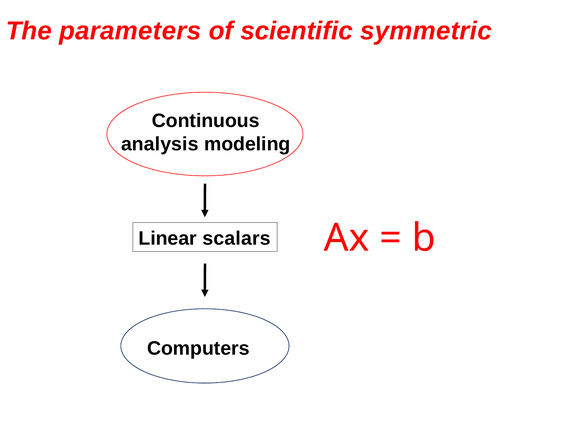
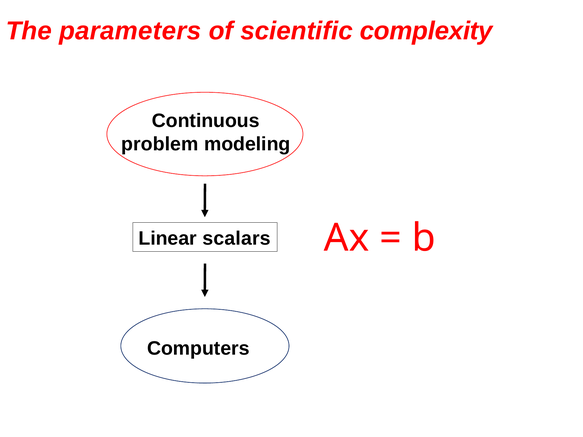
symmetric: symmetric -> complexity (426, 31)
analysis: analysis -> problem (160, 144)
